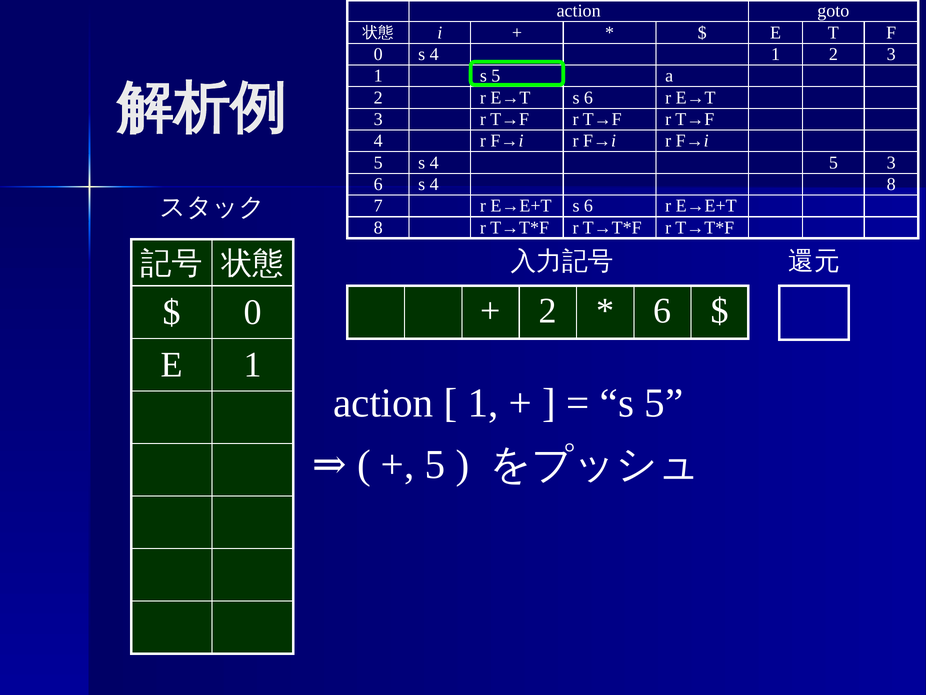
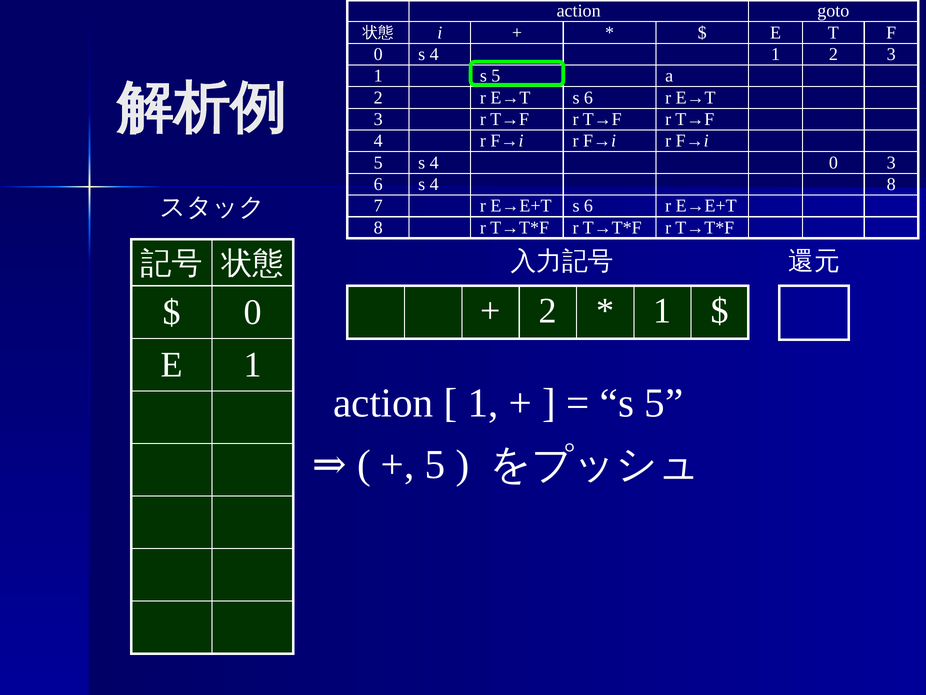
4 5: 5 -> 0 (833, 163)
6: 6 -> 1 (662, 311)
